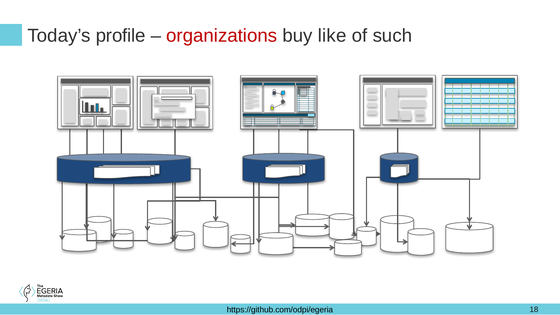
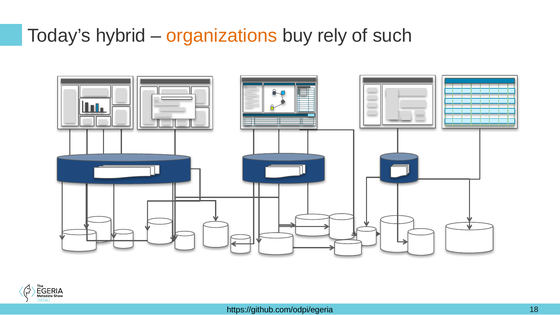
profile: profile -> hybrid (121, 36)
organizations colour: red -> orange (222, 36)
like: like -> rely (332, 36)
